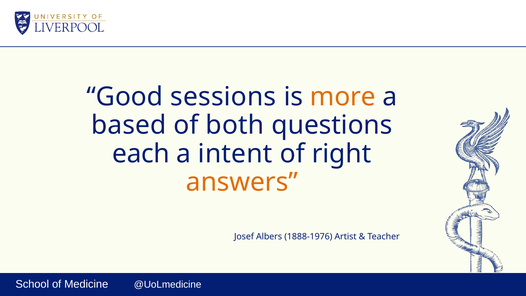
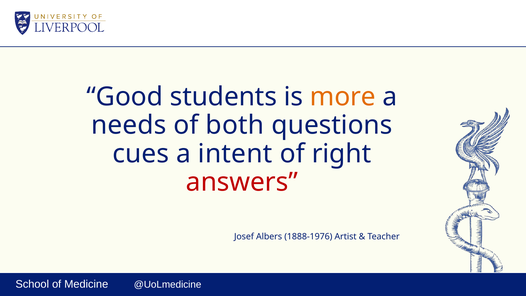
sessions: sessions -> students (223, 97)
based: based -> needs (129, 125)
each: each -> cues (141, 154)
answers colour: orange -> red (242, 182)
